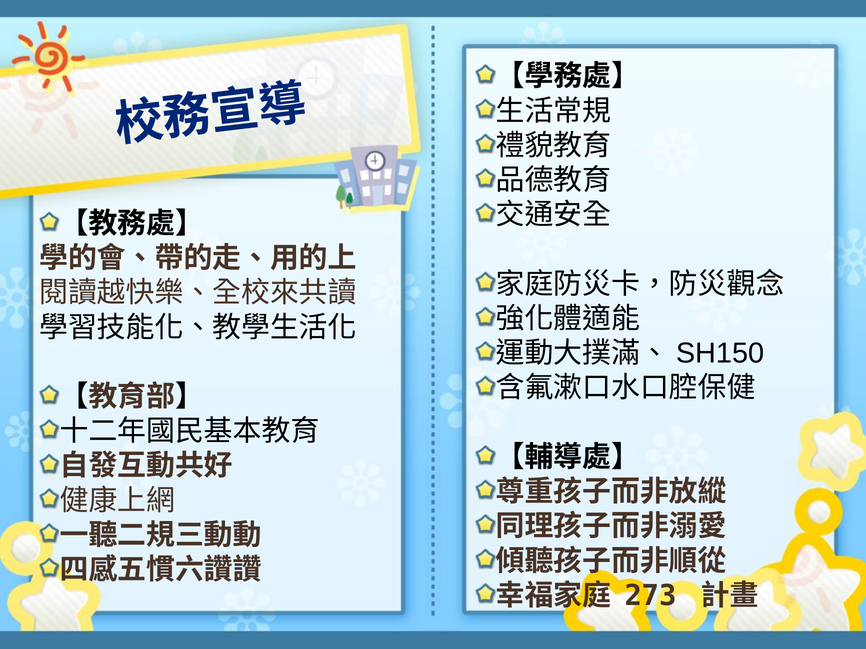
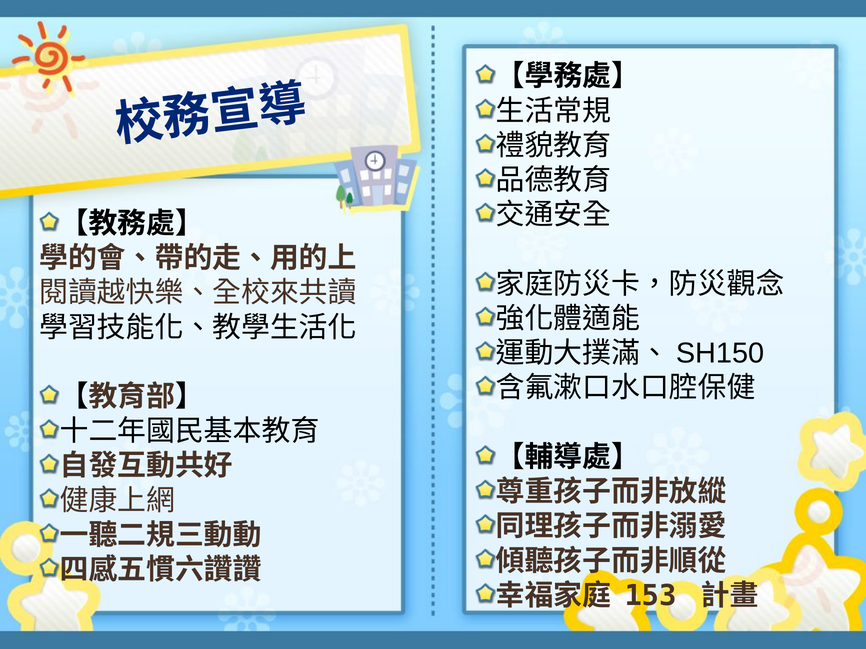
273: 273 -> 153 (651, 596)
